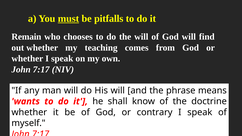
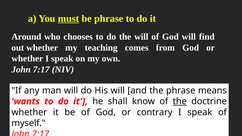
be pitfalls: pitfalls -> phrase (109, 19)
Remain: Remain -> Around (26, 37)
the underline: none -> present (180, 101)
